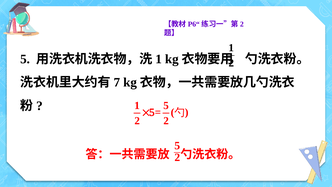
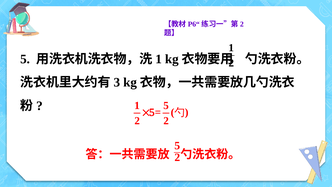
7: 7 -> 3 (117, 82)
